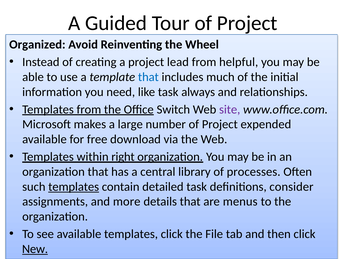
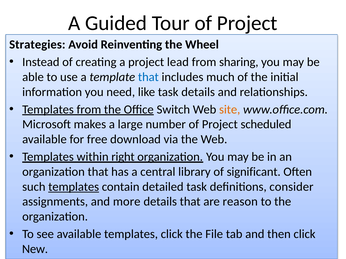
Organized: Organized -> Strategies (37, 45)
helpful: helpful -> sharing (239, 62)
task always: always -> details (198, 92)
site colour: purple -> orange (230, 110)
expended: expended -> scheduled (266, 125)
processes: processes -> significant (254, 172)
menus: menus -> reason (240, 202)
New underline: present -> none (35, 249)
